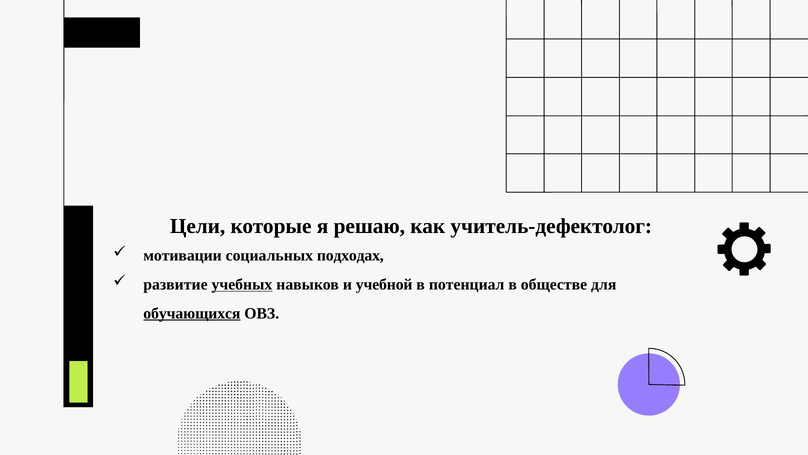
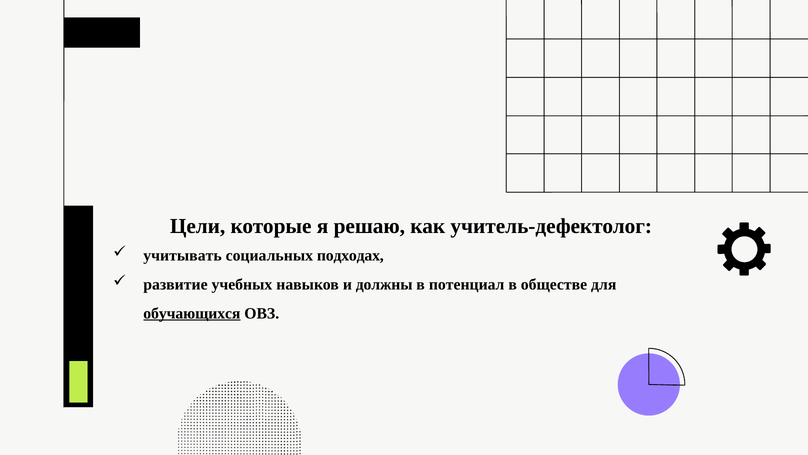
мотивации: мотивации -> учитывать (183, 255)
учебных underline: present -> none (242, 284)
учебной: учебной -> должны (384, 284)
